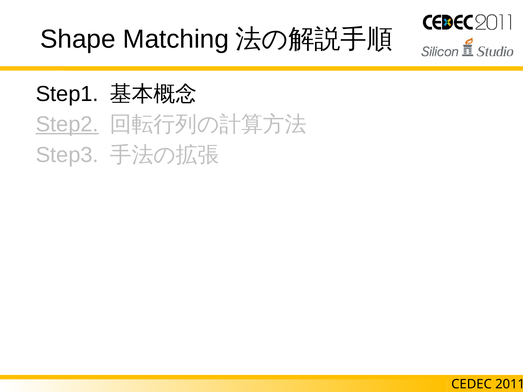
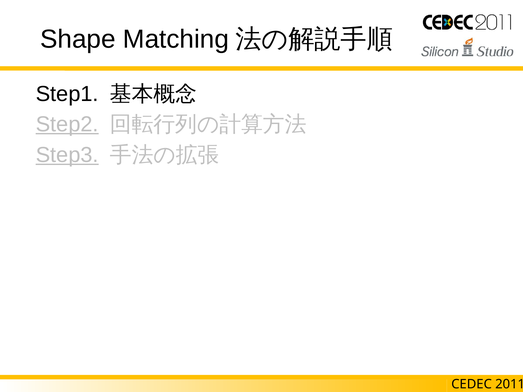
Step3 underline: none -> present (67, 155)
